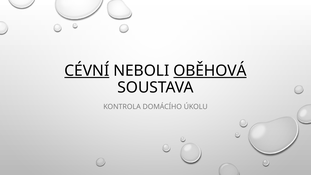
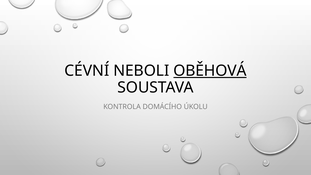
CÉVNÍ underline: present -> none (87, 71)
